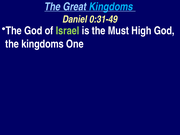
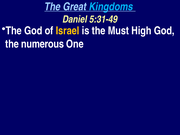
0:31-49: 0:31-49 -> 5:31-49 (103, 19)
Israel colour: light green -> yellow (68, 31)
the kingdoms: kingdoms -> numerous (43, 44)
